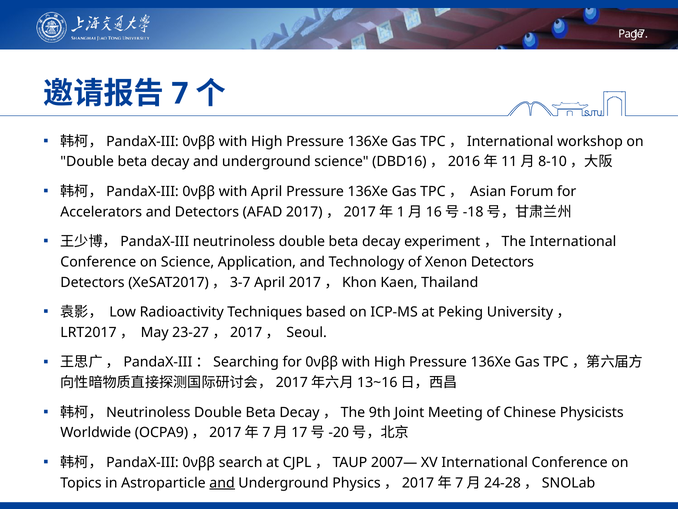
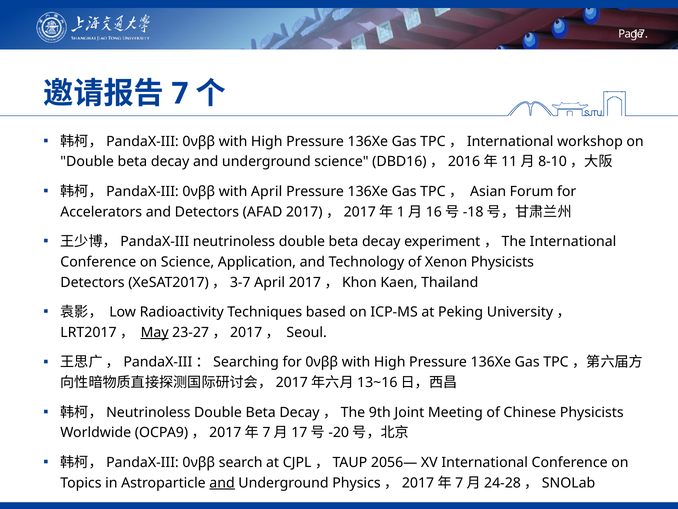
Xenon Detectors: Detectors -> Physicists (502, 262)
May underline: none -> present (155, 332)
2007—: 2007— -> 2056— (394, 462)
